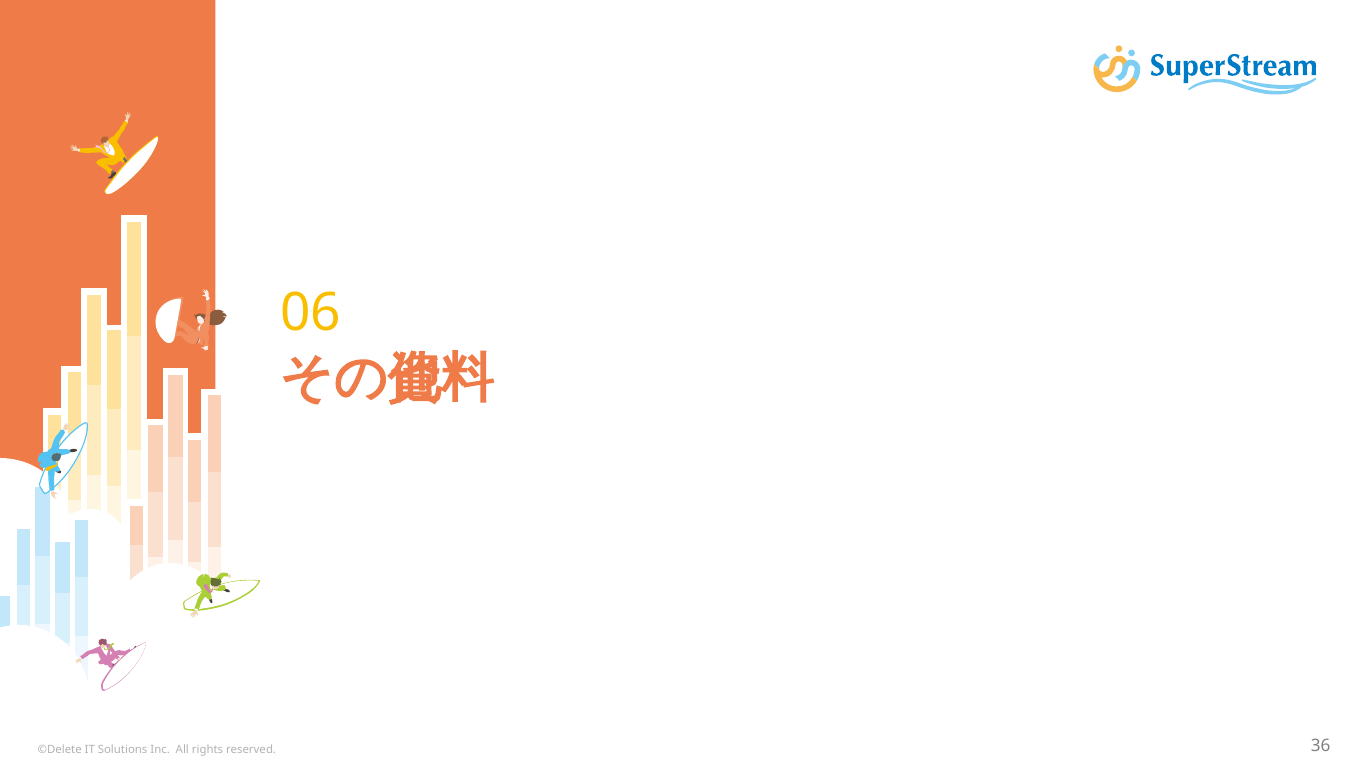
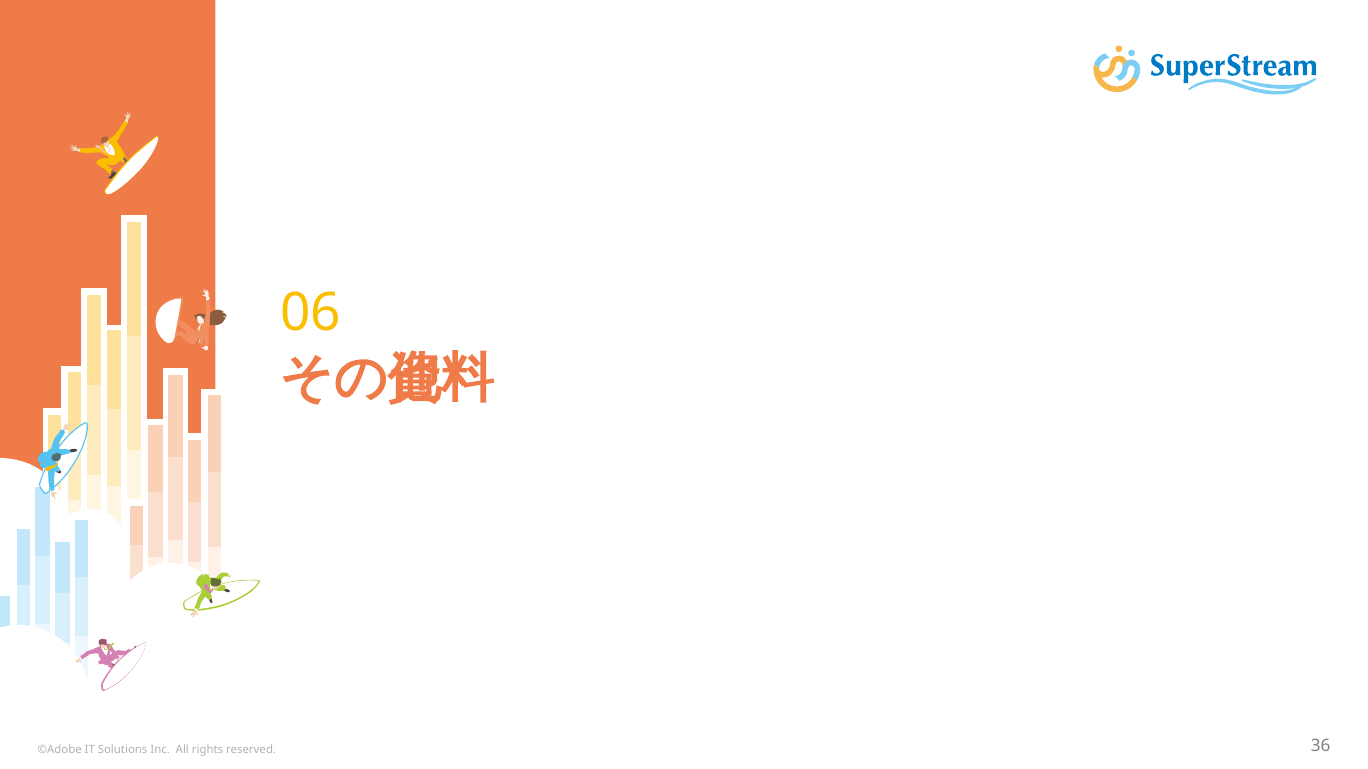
©Delete: ©Delete -> ©Adobe (60, 750)
